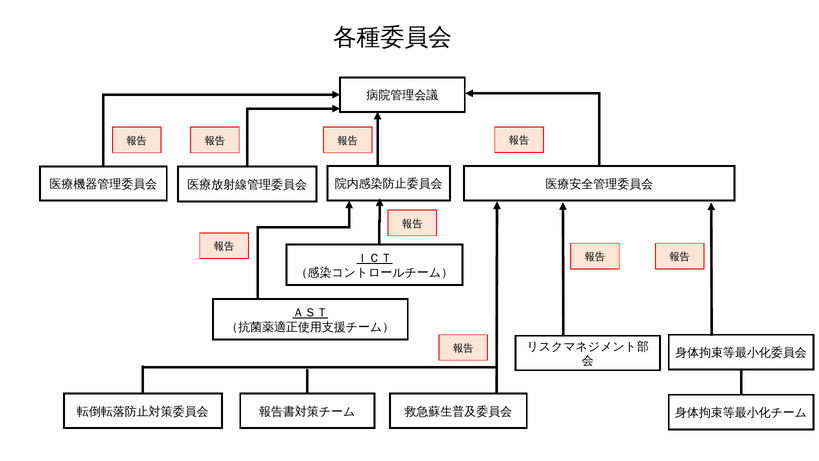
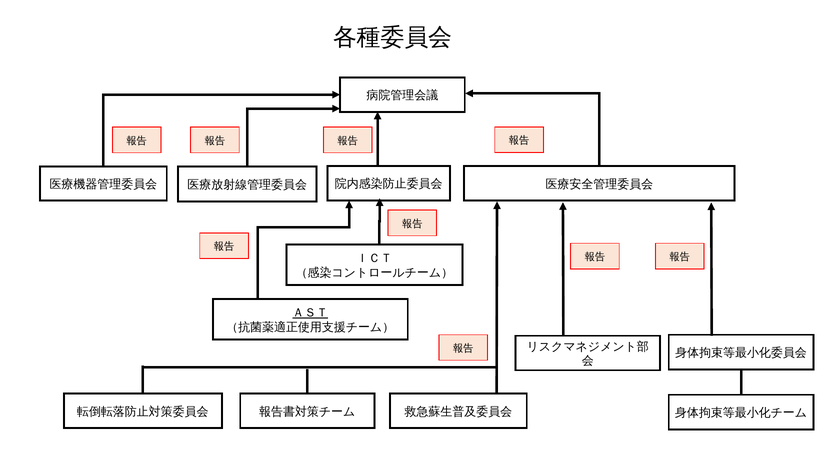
ＩＣＴ underline: present -> none (374, 258)
